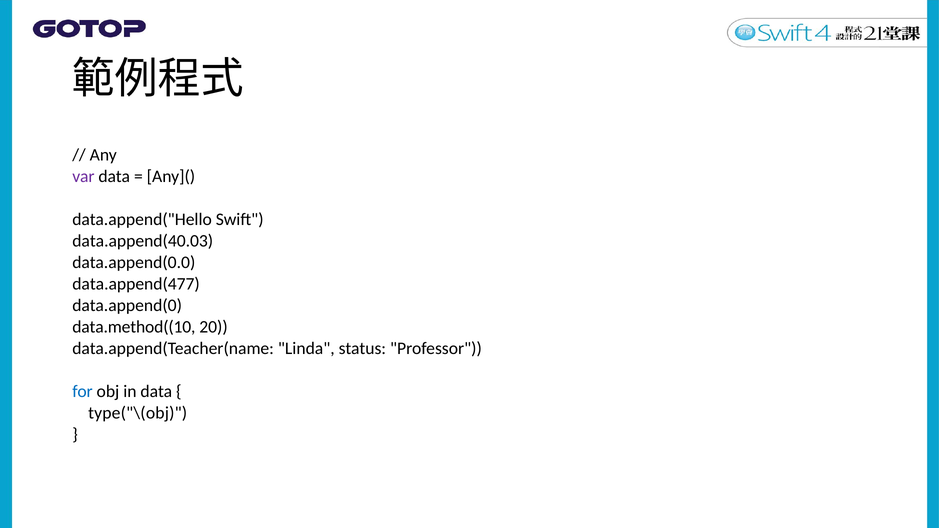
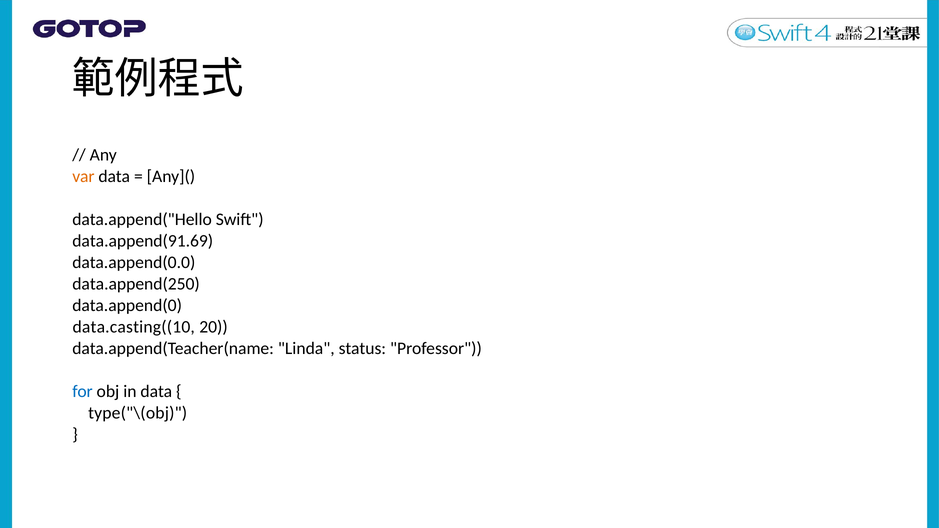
var colour: purple -> orange (83, 177)
data.append(40.03: data.append(40.03 -> data.append(91.69 (143, 241)
data.append(477: data.append(477 -> data.append(250 (136, 284)
data.method((10: data.method((10 -> data.casting((10 (134, 327)
